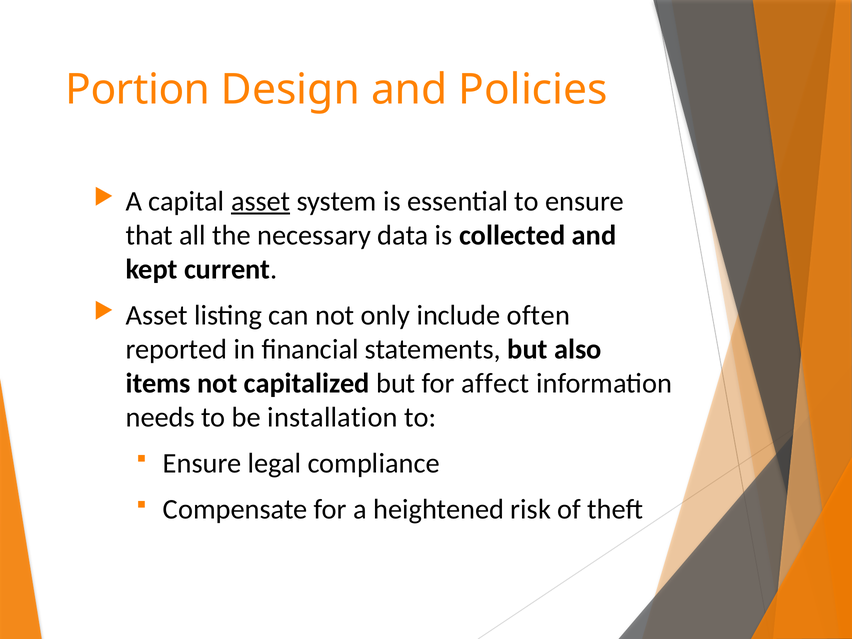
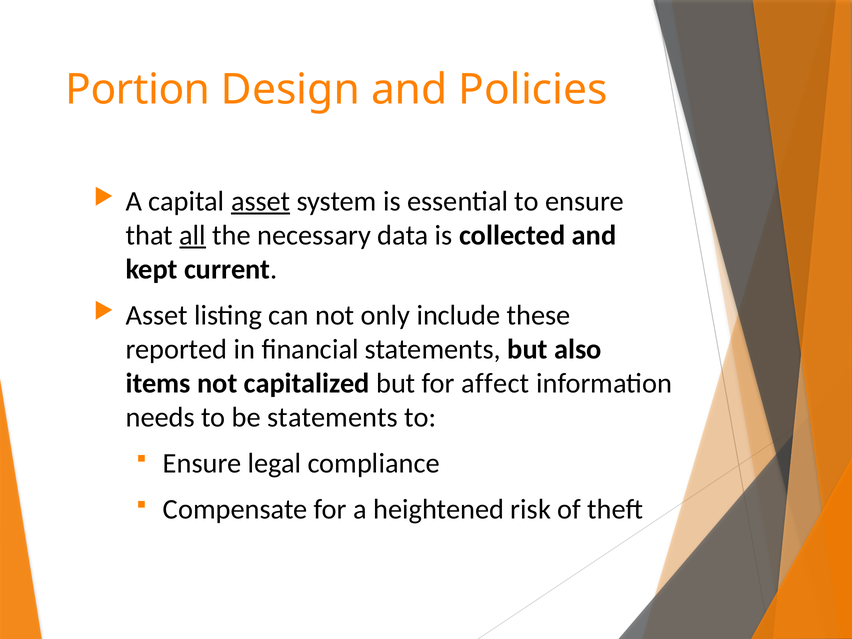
all underline: none -> present (193, 235)
often: often -> these (539, 315)
be installation: installation -> statements (333, 418)
